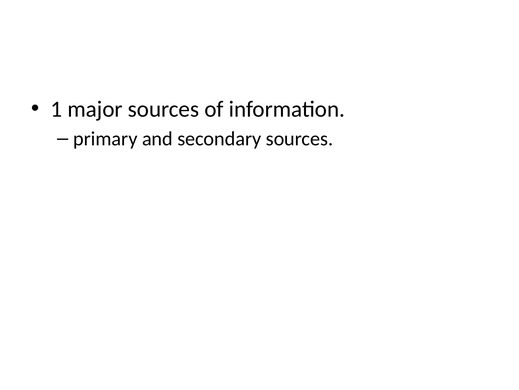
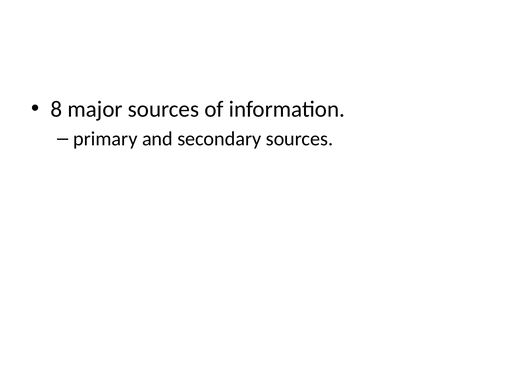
1: 1 -> 8 (56, 109)
